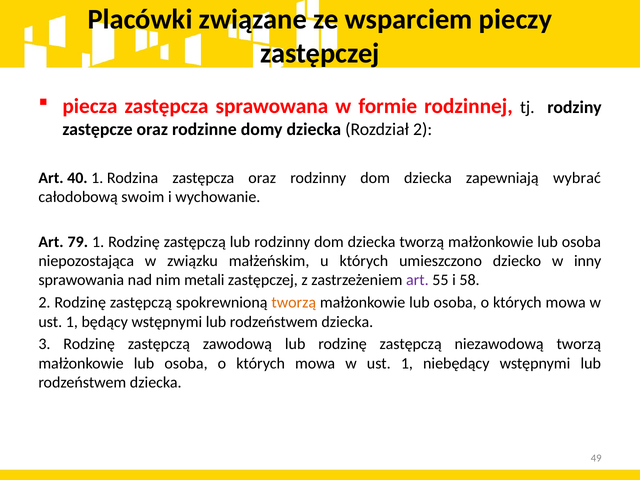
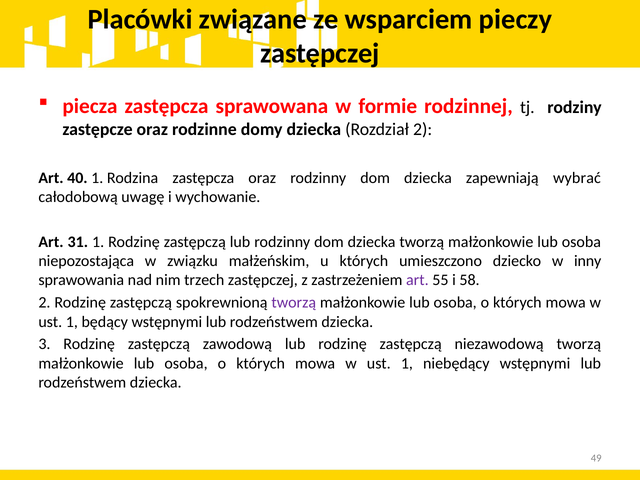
swoim: swoim -> uwagę (143, 197)
79: 79 -> 31 (78, 242)
metali: metali -> trzech (204, 280)
tworzą colour: orange -> purple (294, 303)
